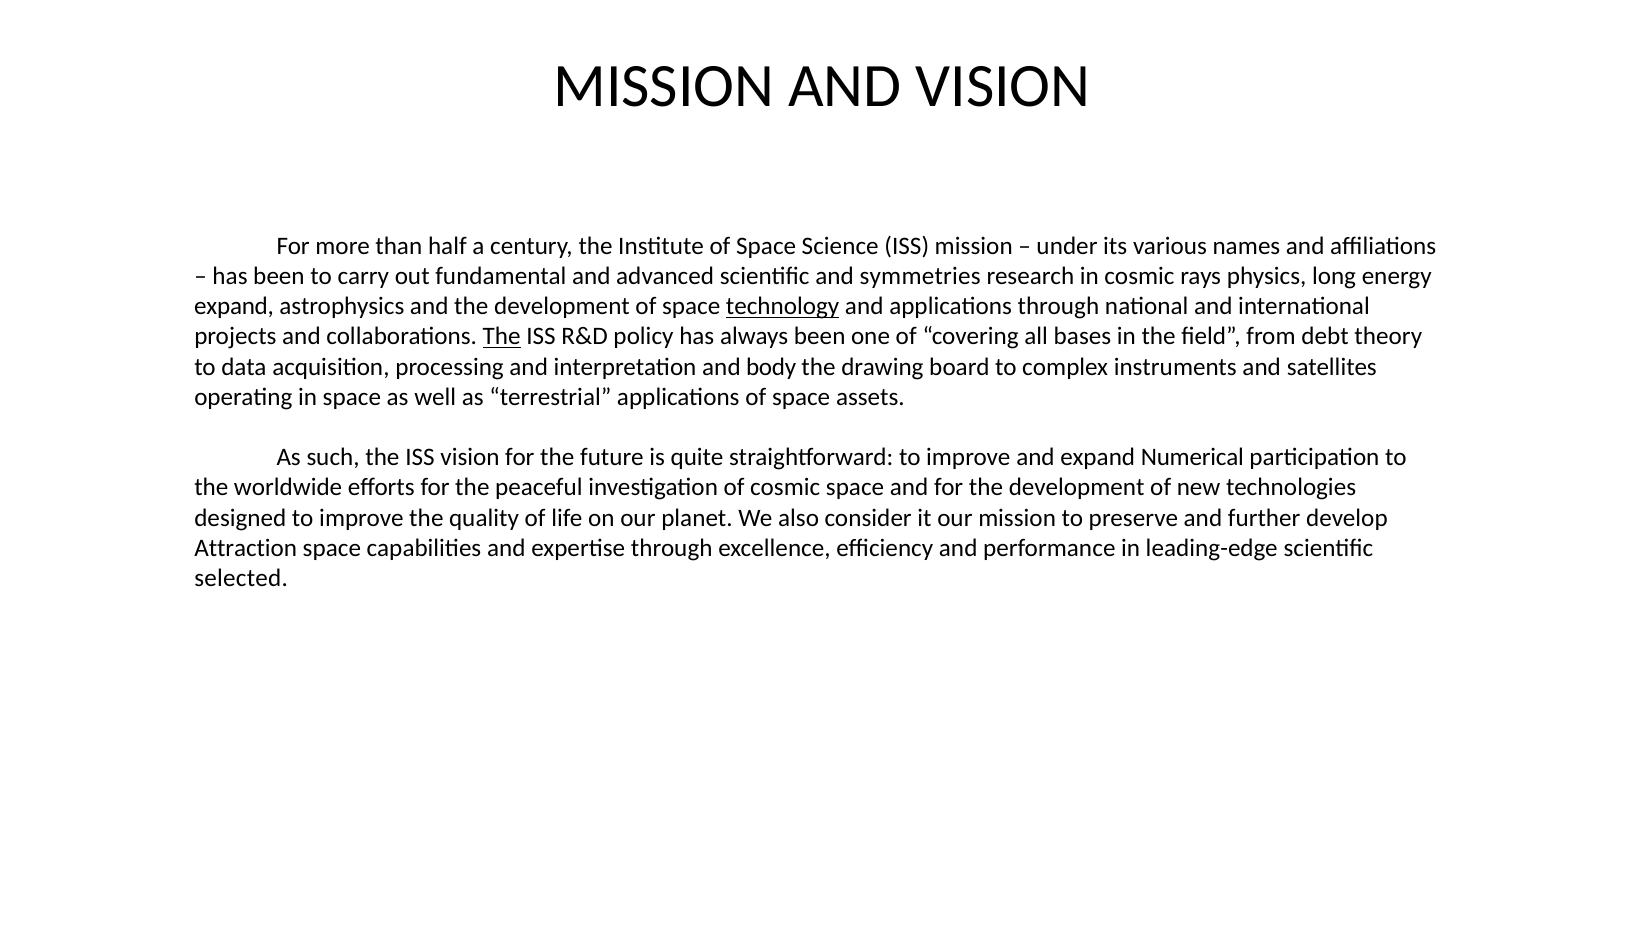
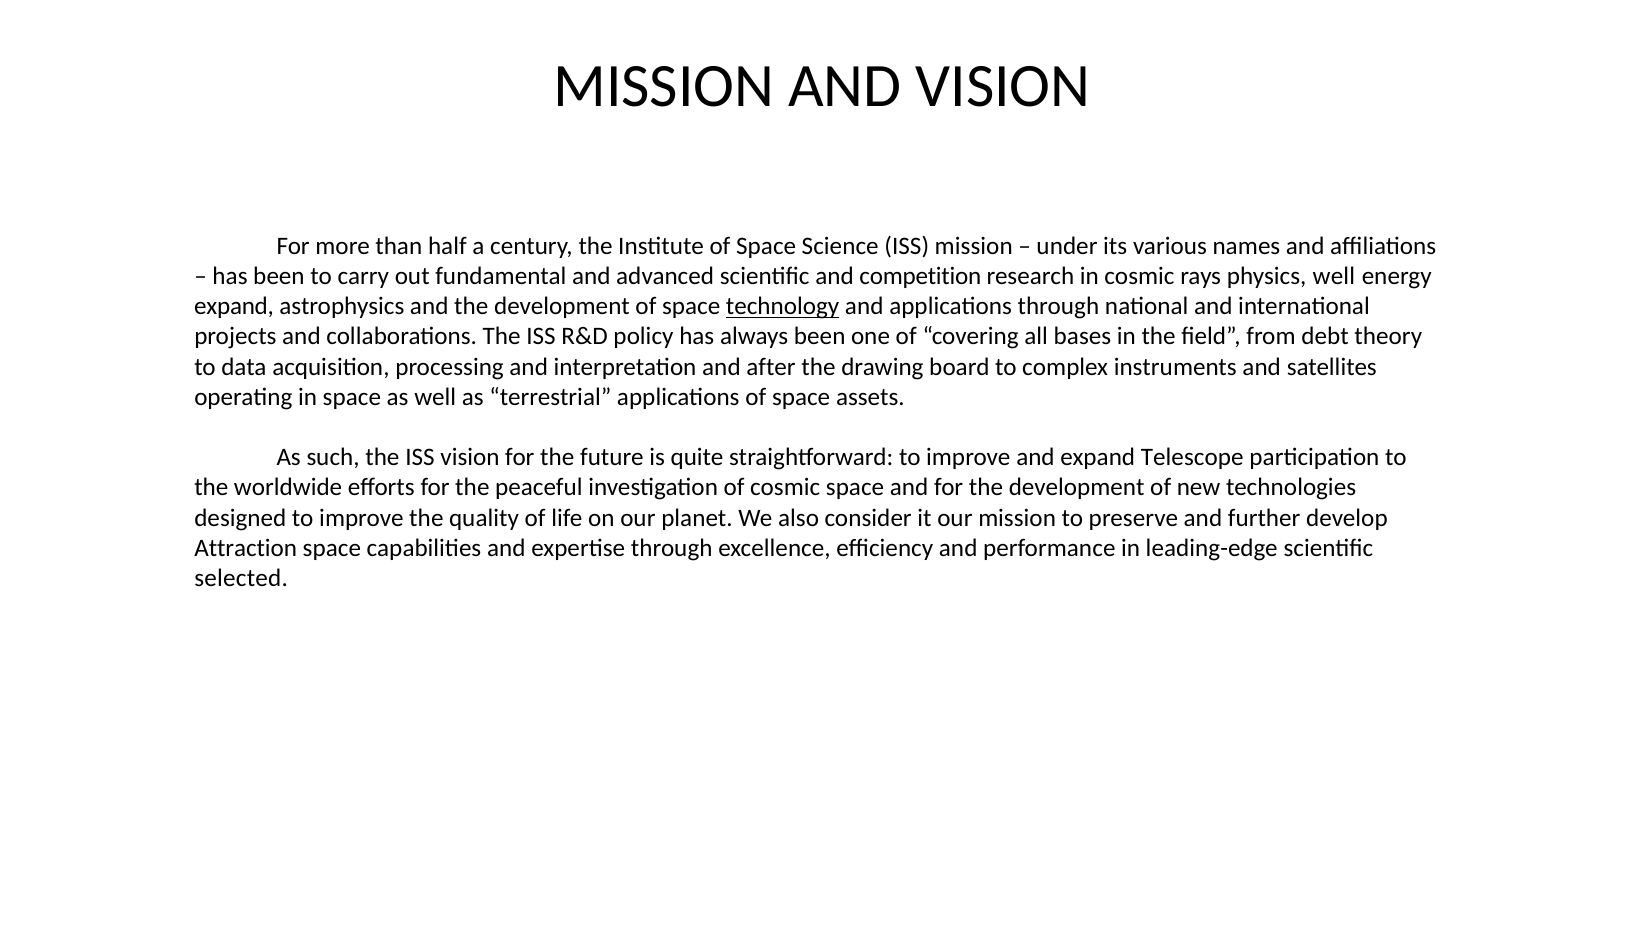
symmetries: symmetries -> competition (920, 276)
physics long: long -> well (1334, 276)
The underline: present -> none (502, 337)
body: body -> after (771, 367)
Numerical: Numerical -> Telescope (1192, 457)
